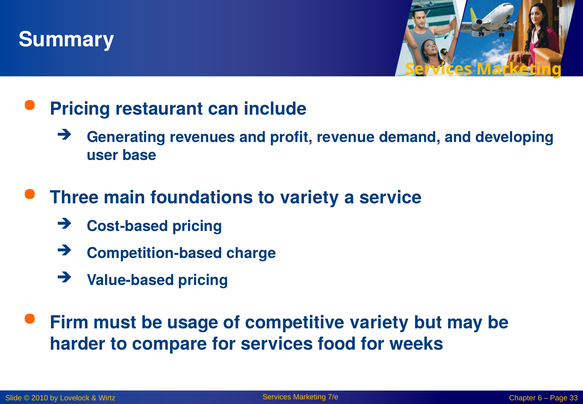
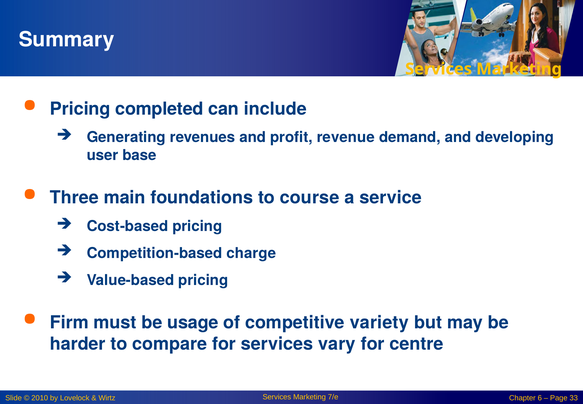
restaurant: restaurant -> completed (159, 109)
to variety: variety -> course (310, 198)
food: food -> vary (337, 344)
weeks: weeks -> centre (416, 344)
